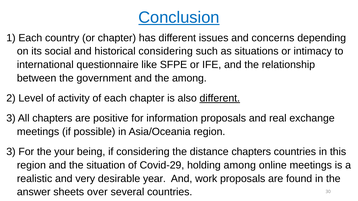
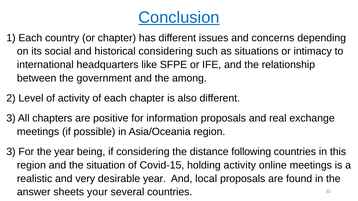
questionnaire: questionnaire -> headquarters (108, 65)
different underline: present -> none (220, 98)
the your: your -> year (64, 152)
distance chapters: chapters -> following (251, 152)
Covid-29: Covid-29 -> Covid-15 (162, 166)
holding among: among -> activity (240, 166)
work: work -> local (206, 179)
over: over -> your (97, 192)
